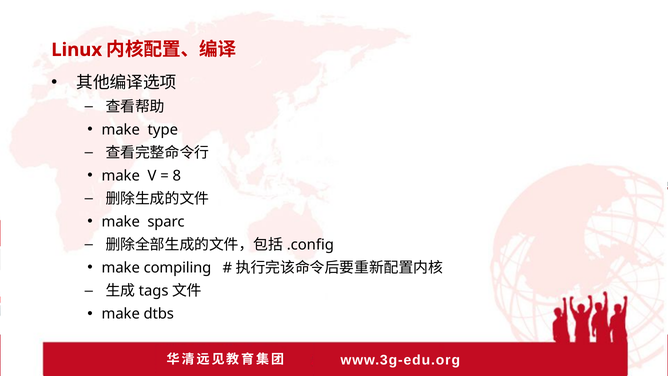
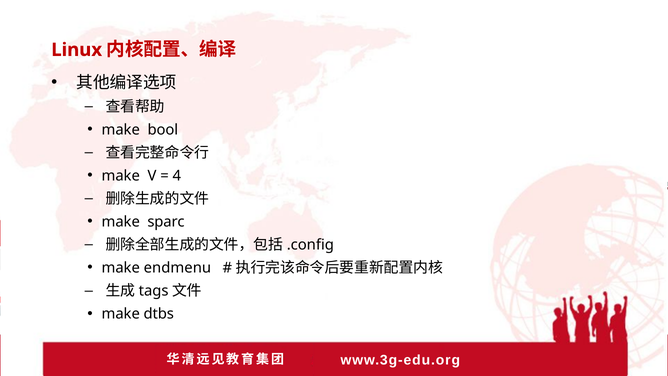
type: type -> bool (163, 130)
8: 8 -> 4 (177, 176)
compiling: compiling -> endmenu (177, 268)
